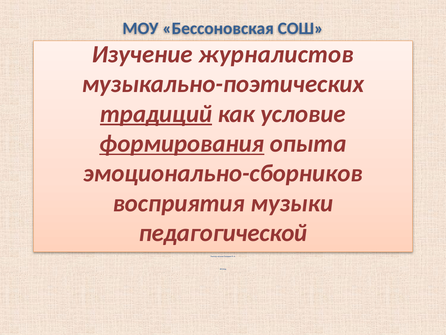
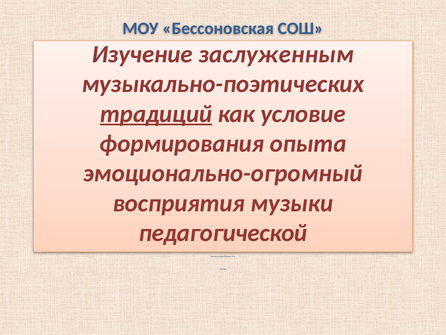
журналистов: журналистов -> заслуженным (276, 54)
формирования underline: present -> none (182, 143)
эмоционально-сборников: эмоционально-сборников -> эмоционально-огромный (223, 173)
